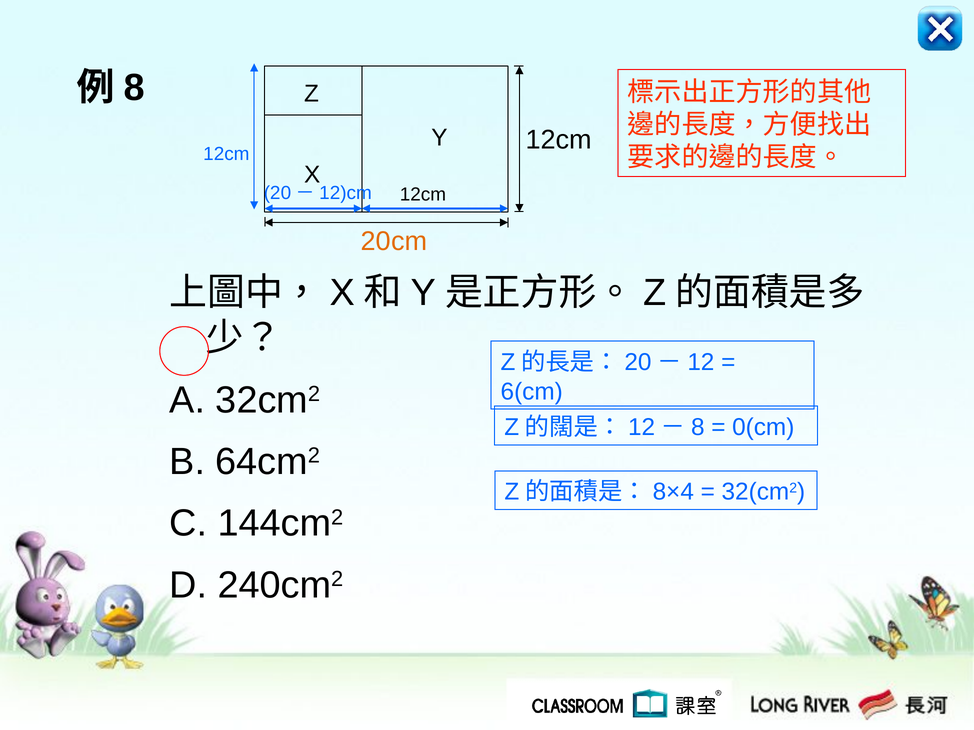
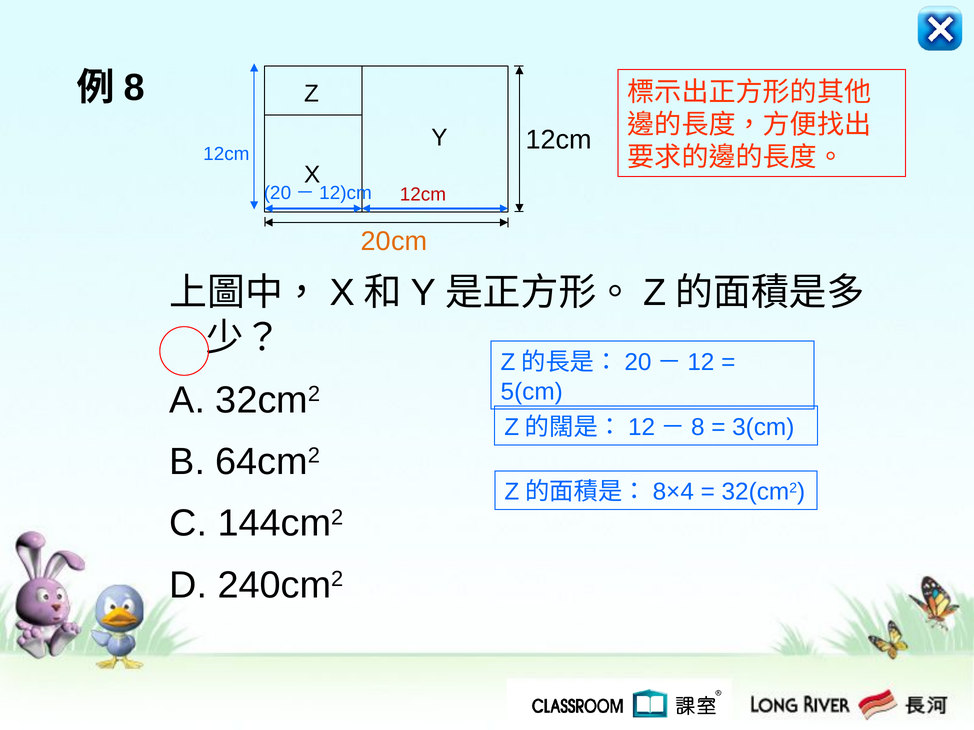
12cm colour: black -> red (423, 195)
6(cm: 6(cm -> 5(cm (532, 392)
0(cm: 0(cm -> 3(cm (763, 427)
